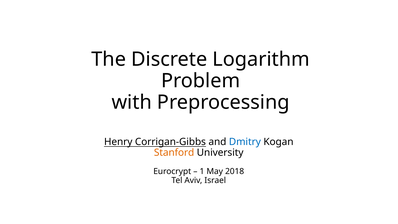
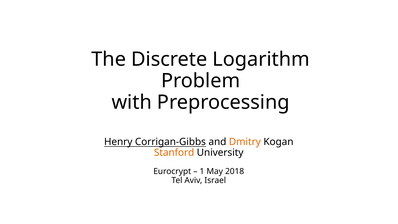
Dmitry colour: blue -> orange (245, 142)
